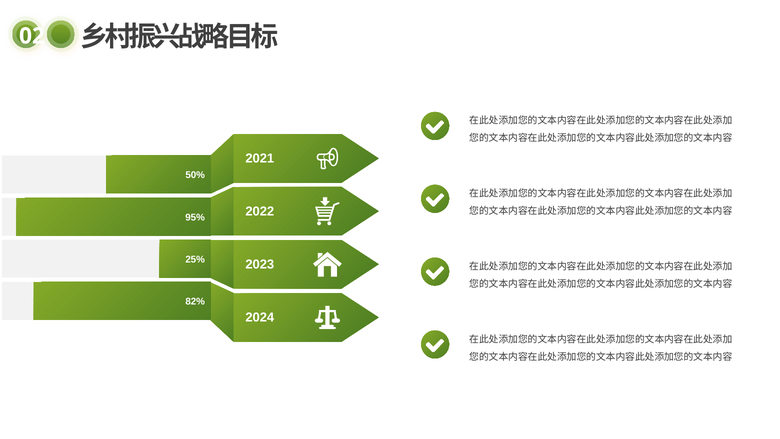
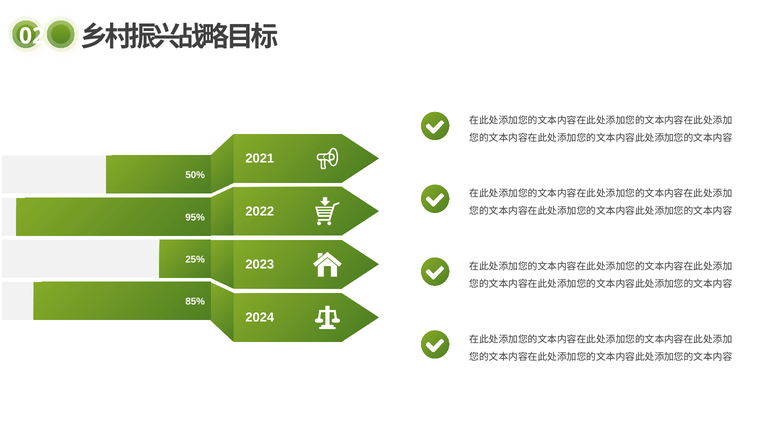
82%: 82% -> 85% (195, 301)
